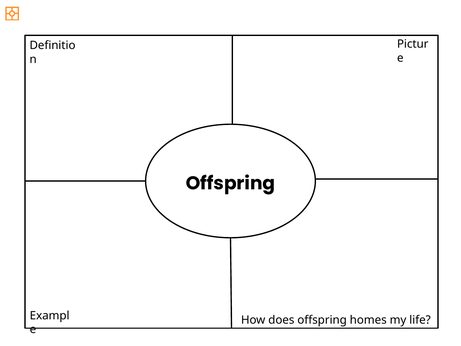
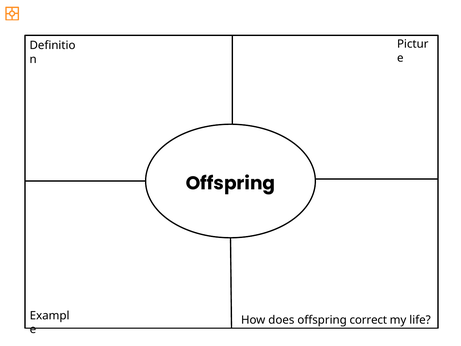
homes: homes -> correct (368, 320)
